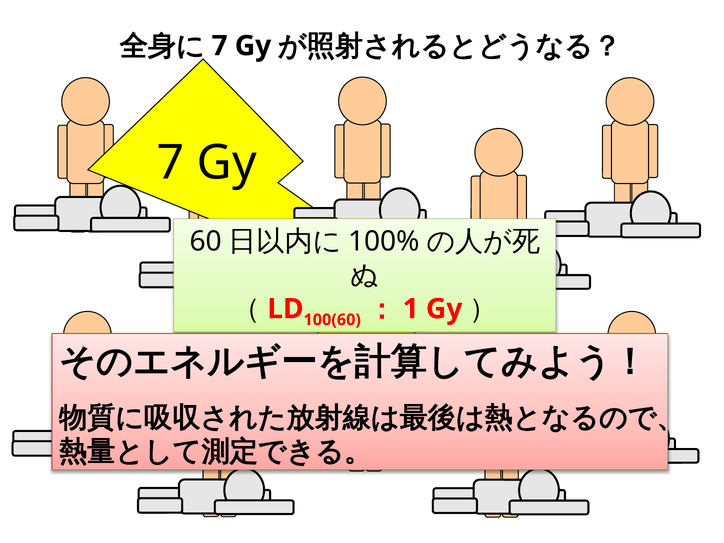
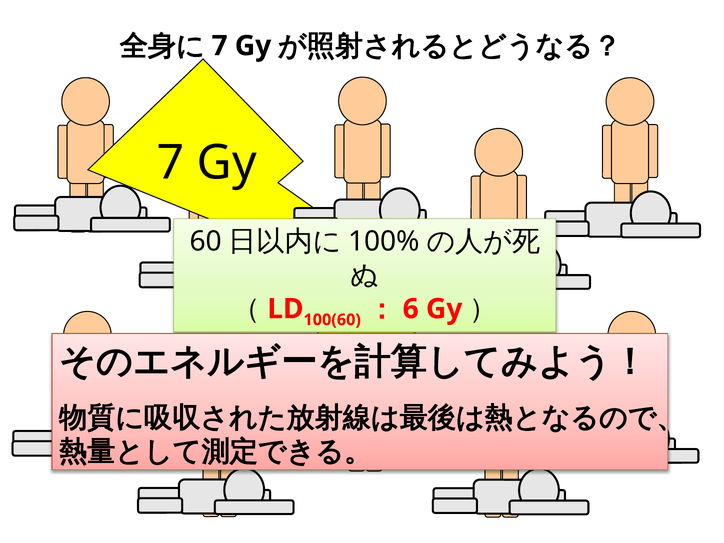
1: 1 -> 6 (411, 309)
